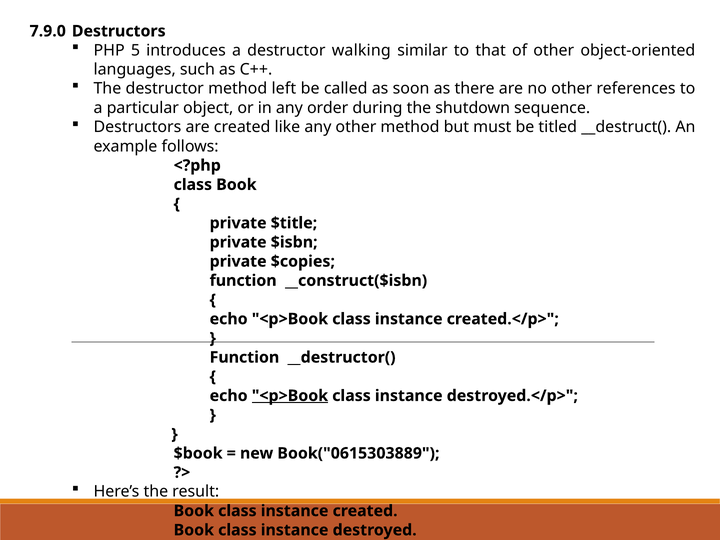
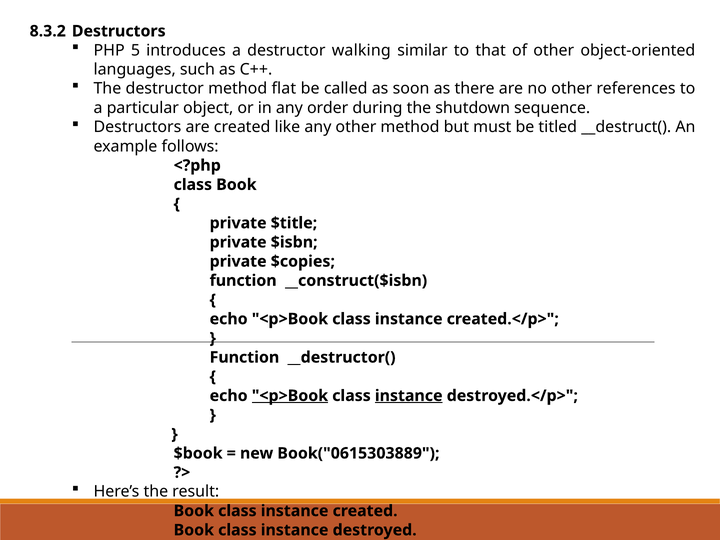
7.9.0: 7.9.0 -> 8.3.2 (48, 31)
left: left -> flat (284, 89)
instance underline: none -> present (409, 396)
